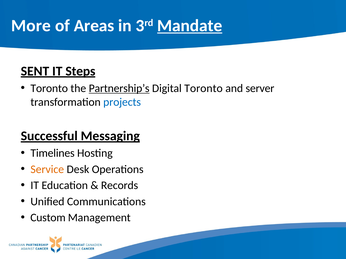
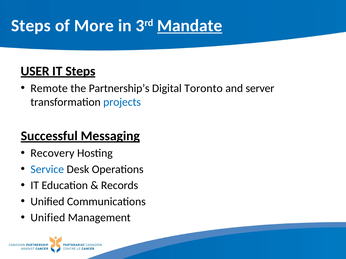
More: More -> Steps (31, 26)
Areas: Areas -> More (94, 26)
SENT: SENT -> USER (35, 71)
Toronto: Toronto -> Remote (49, 88)
Partnership’s underline: present -> none (119, 88)
Timelines: Timelines -> Recovery (52, 153)
Service colour: orange -> blue (47, 170)
Custom: Custom -> Unified (48, 218)
